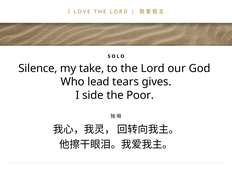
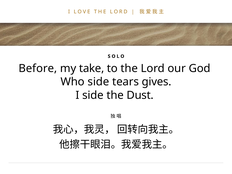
Silence: Silence -> Before (38, 68)
Who lead: lead -> side (98, 82)
Poor: Poor -> Dust (140, 95)
